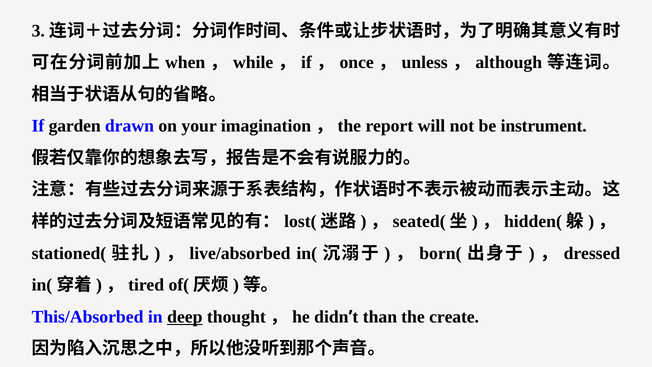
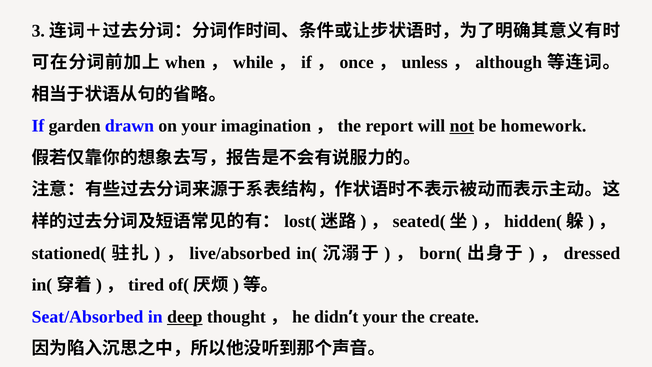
not underline: none -> present (462, 126)
instrument: instrument -> homework (544, 126)
This/Absorbed: This/Absorbed -> Seat/Absorbed (88, 317)
than: than -> your (380, 317)
